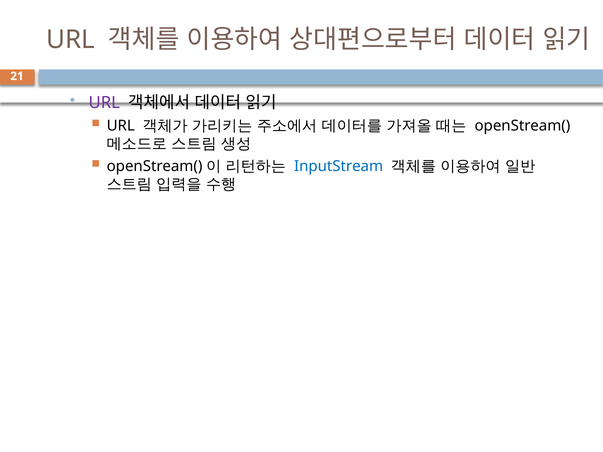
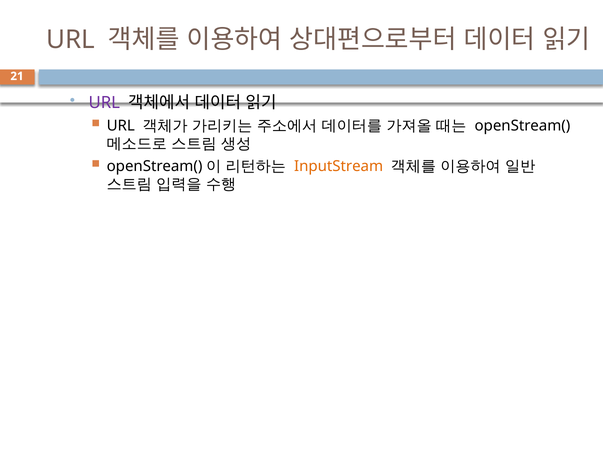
InputStream colour: blue -> orange (339, 166)
